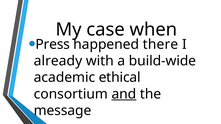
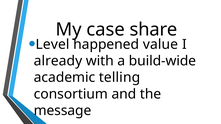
when: when -> share (153, 30)
Press: Press -> Level (53, 44)
there: there -> value (160, 44)
ethical: ethical -> telling (120, 78)
and underline: present -> none (124, 94)
